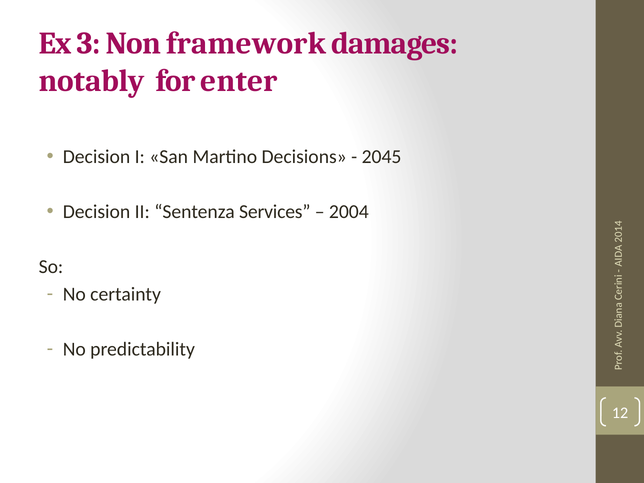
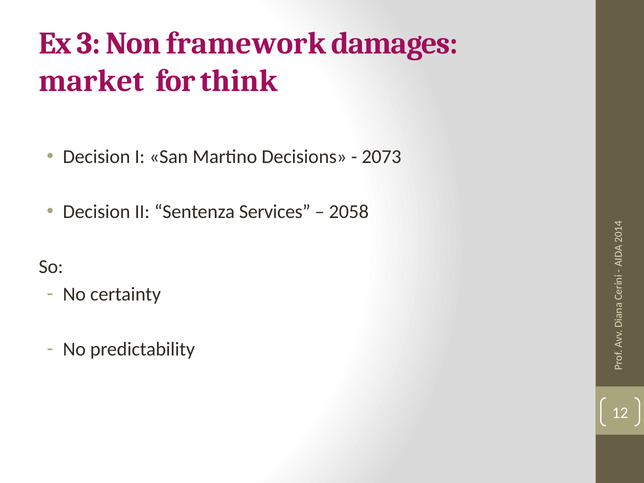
notably: notably -> market (91, 81)
enter: enter -> think (239, 81)
2045: 2045 -> 2073 (382, 157)
2004: 2004 -> 2058 (349, 212)
